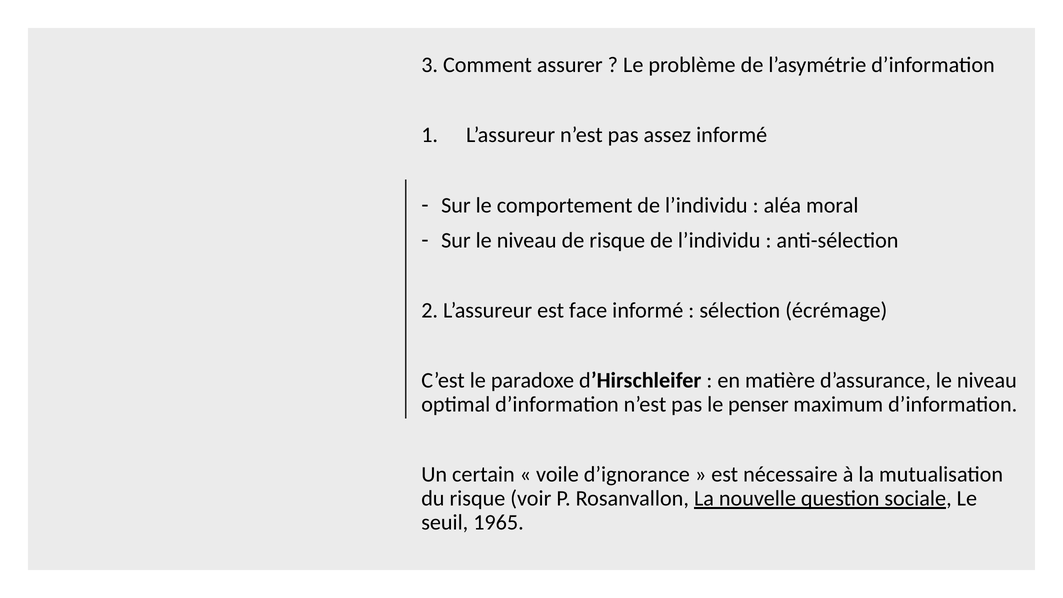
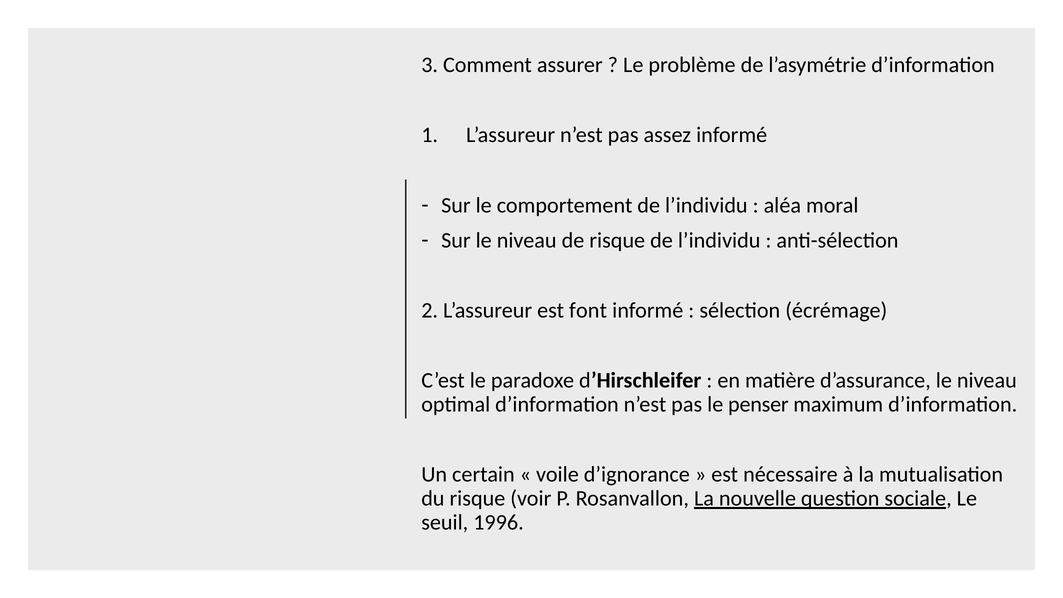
face: face -> font (588, 310)
1965: 1965 -> 1996 (498, 522)
